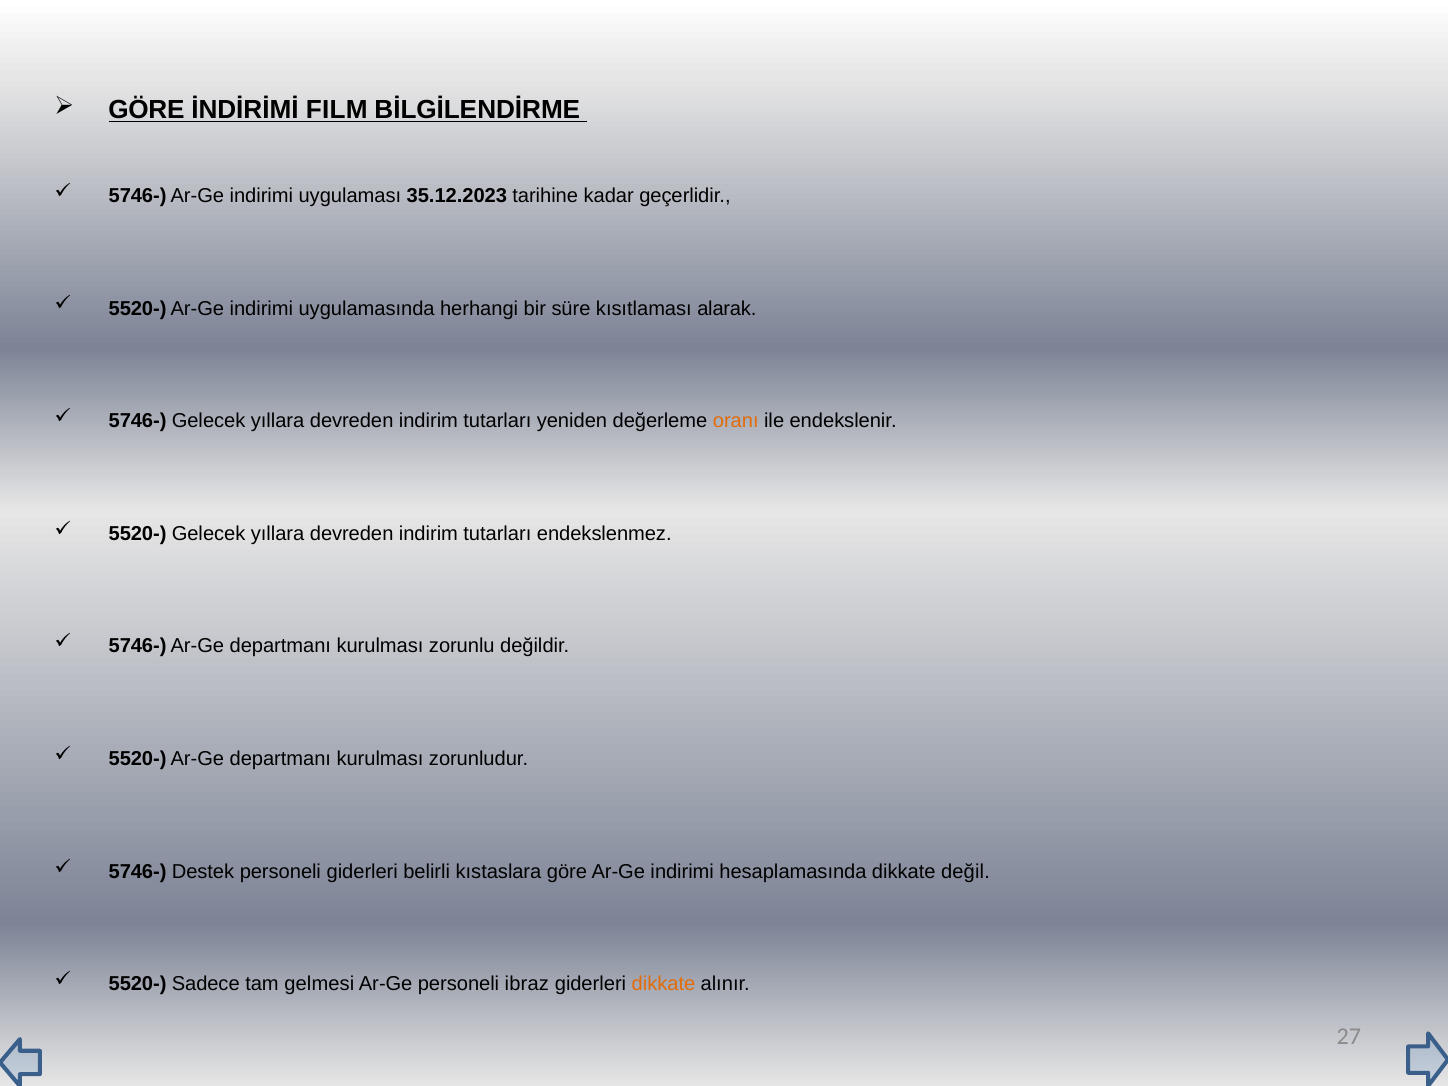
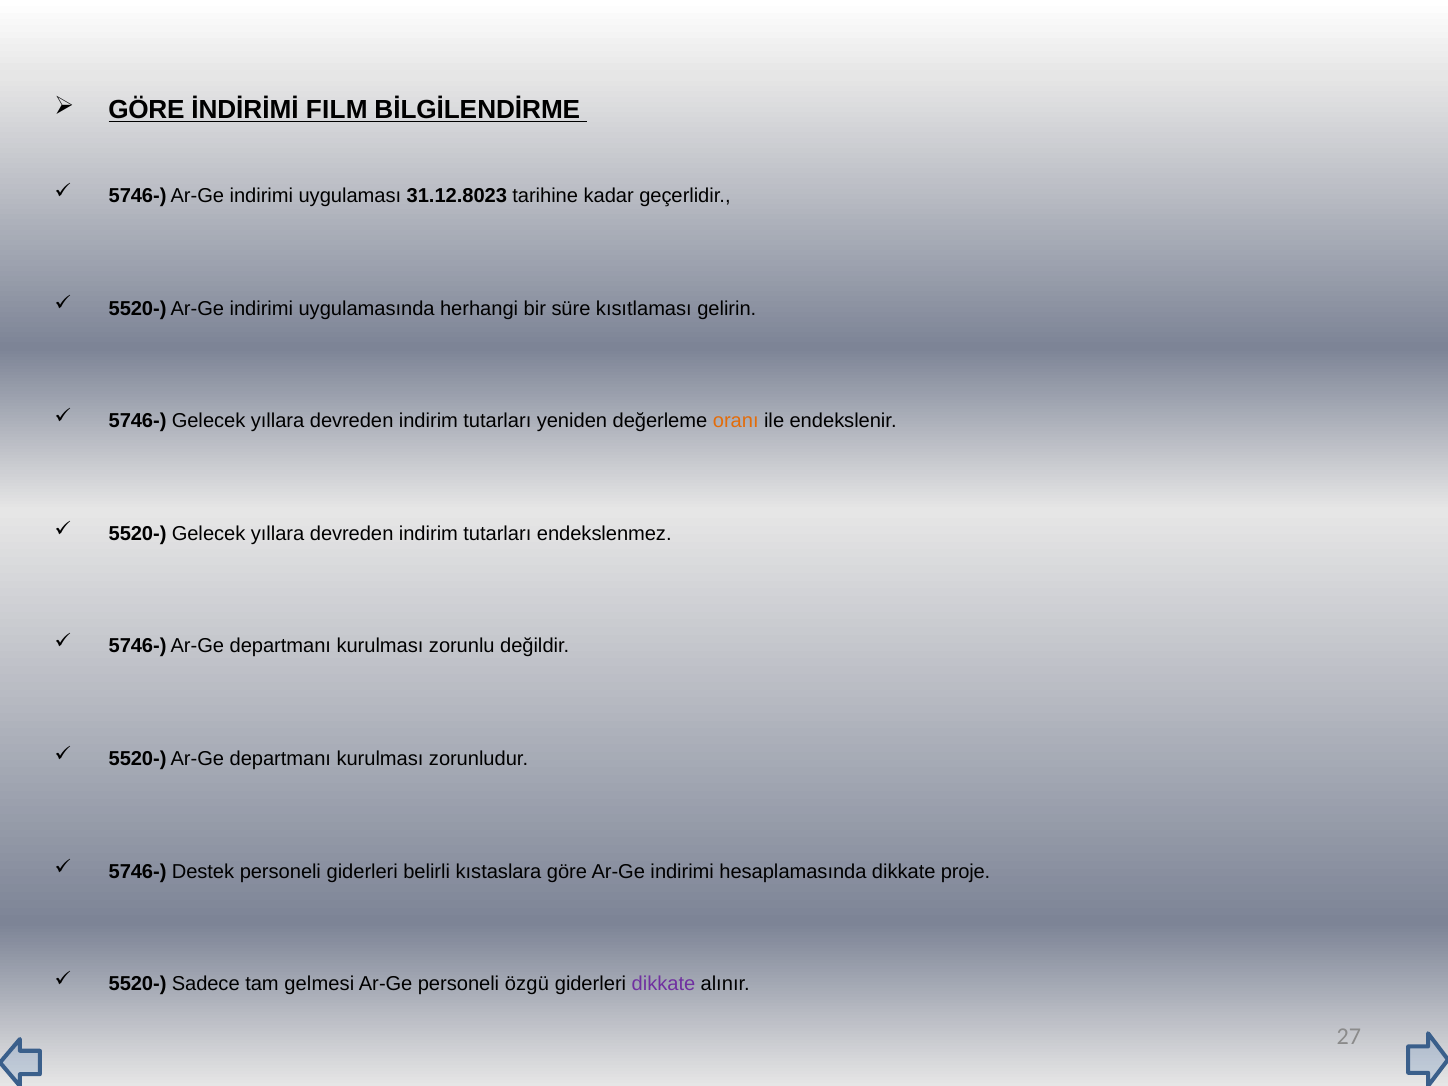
35.12.2023: 35.12.2023 -> 31.12.8023 (457, 196)
alarak: alarak -> gelirin (727, 308)
değil: değil -> proje (966, 872)
ibraz: ibraz -> özgü (527, 984)
dikkate colour: orange -> purple (663, 984)
